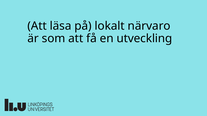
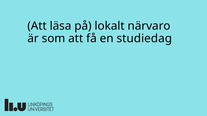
utveckling: utveckling -> studiedag (144, 39)
